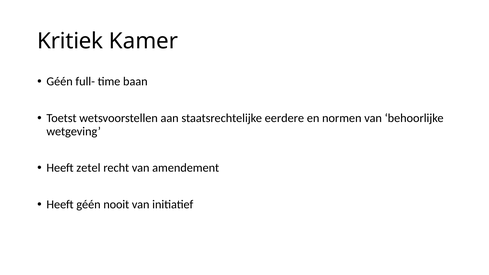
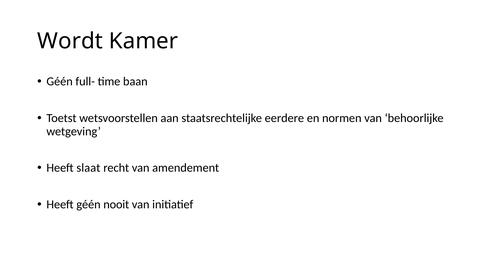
Kritiek: Kritiek -> Wordt (70, 41)
zetel: zetel -> slaat (88, 168)
